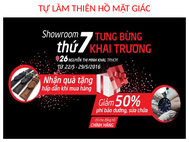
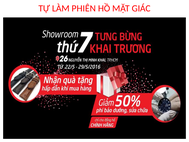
THIÊN: THIÊN -> PHIÊN (84, 8)
